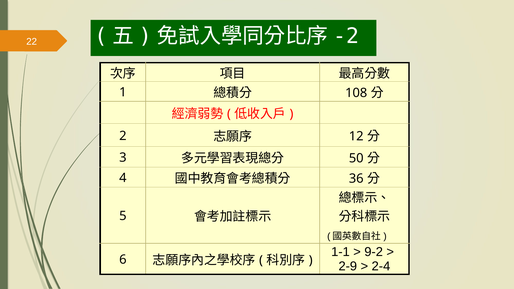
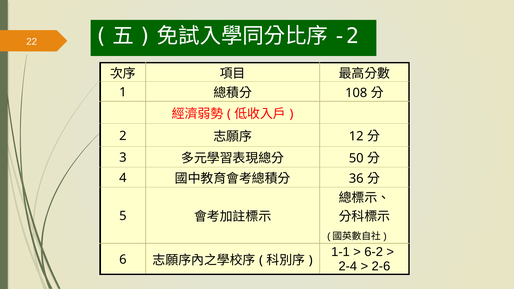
9-2: 9-2 -> 6-2 (374, 252)
2-9: 2-9 -> 2-4 (348, 266)
2-4: 2-4 -> 2-6 (381, 266)
